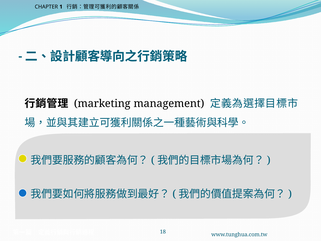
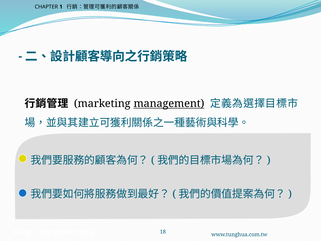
management underline: none -> present (169, 104)
